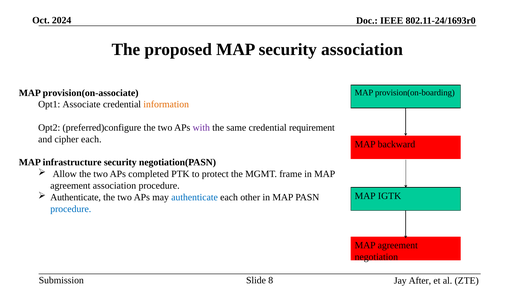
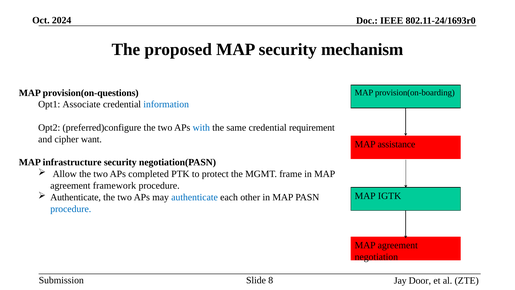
security association: association -> mechanism (362, 49)
provision(on-associate: provision(on-associate -> provision(on-questions (91, 93)
information colour: orange -> blue (166, 104)
with colour: purple -> blue (201, 127)
cipher each: each -> want (91, 139)
backward: backward -> assistance (396, 144)
agreement association: association -> framework (114, 185)
After: After -> Door (420, 280)
